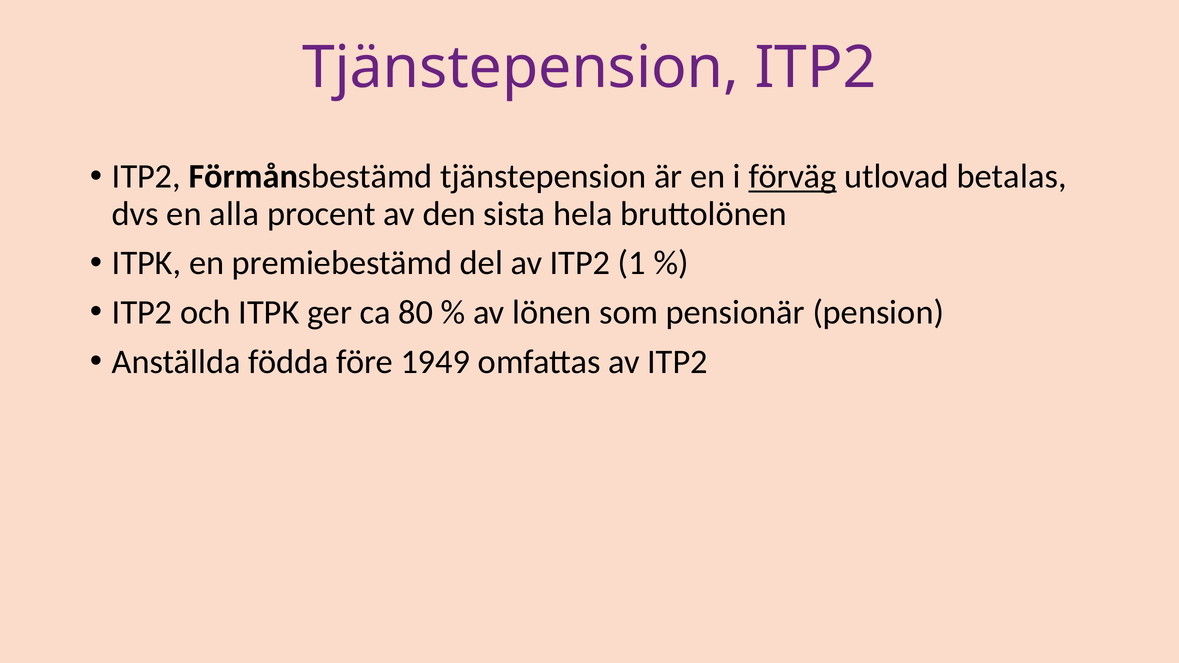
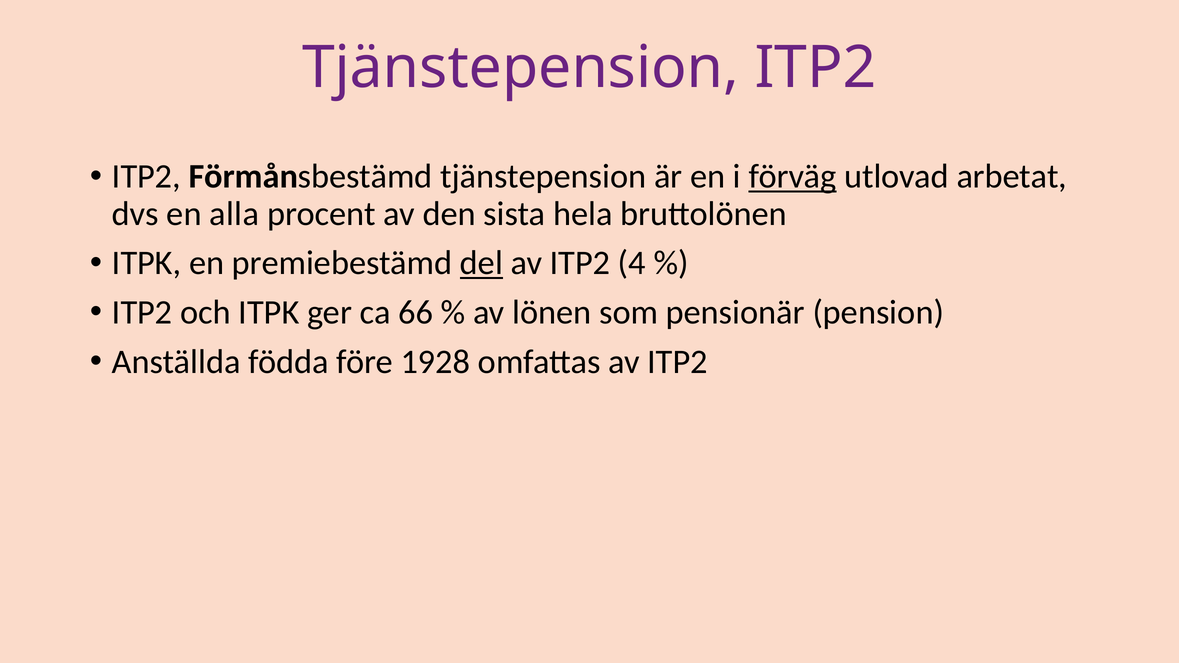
betalas: betalas -> arbetat (1012, 177)
del underline: none -> present (481, 263)
1: 1 -> 4 (632, 263)
80: 80 -> 66 (416, 312)
1949: 1949 -> 1928 (435, 362)
